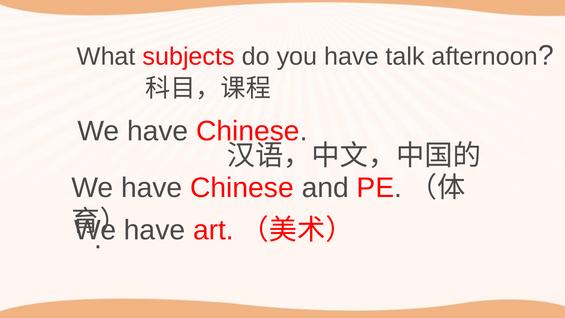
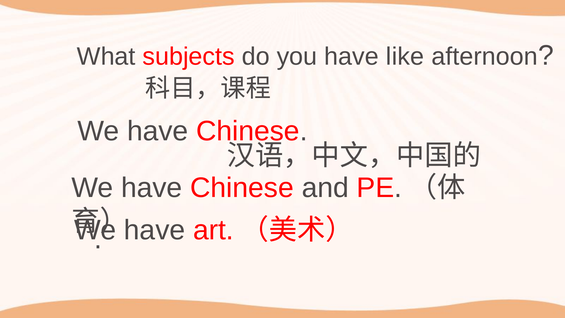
talk: talk -> like (405, 56)
